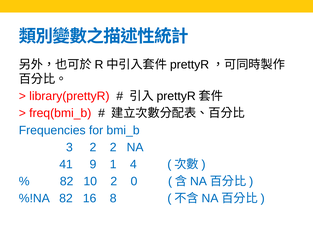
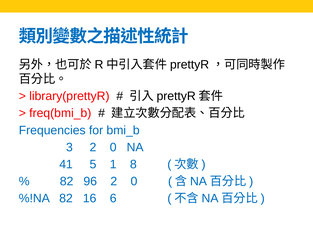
3 2 2: 2 -> 0 (113, 147)
9: 9 -> 5 (93, 164)
4: 4 -> 8 (133, 164)
10: 10 -> 96 (90, 181)
8: 8 -> 6 (113, 198)
